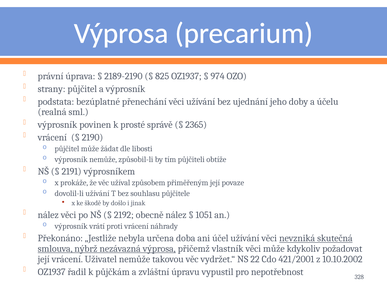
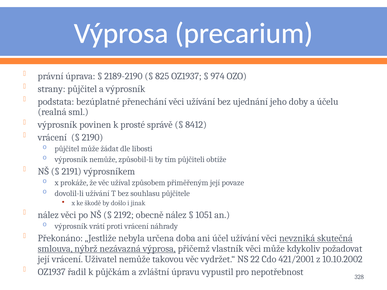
2365: 2365 -> 8412 (196, 125)
